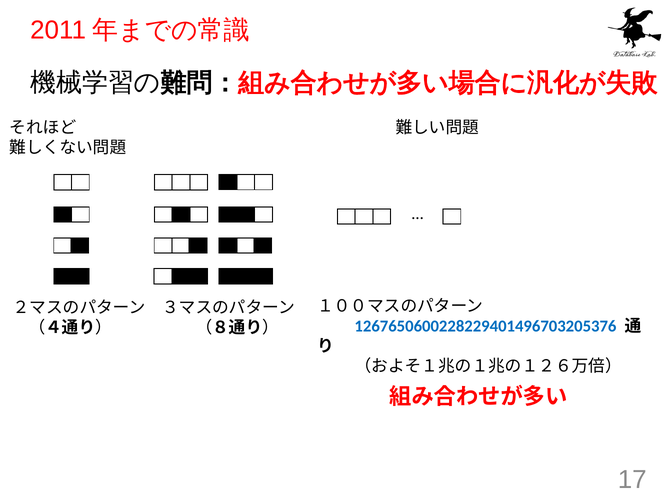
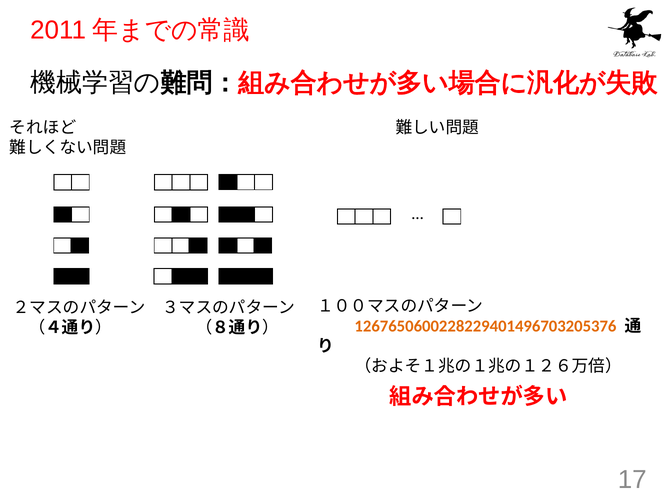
1267650600228229401496703205376 colour: blue -> orange (485, 326)
